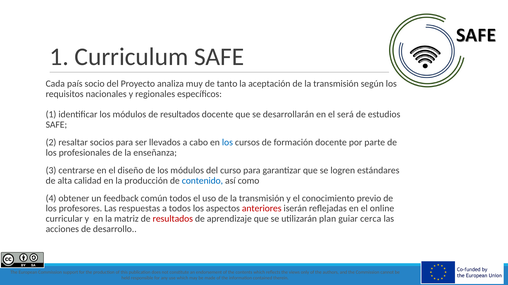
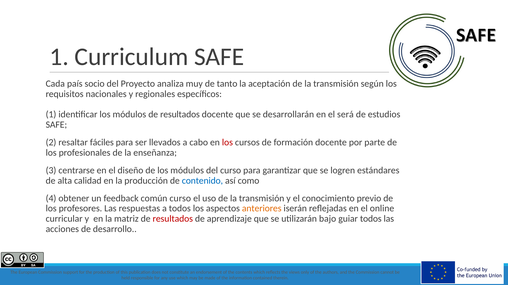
socios: socios -> fáciles (102, 143)
los colour: blue -> red (227, 143)
común todos: todos -> curso (180, 199)
anteriores colour: red -> orange (262, 209)
plan: plan -> bajo (328, 219)
guiar cerca: cerca -> todos (371, 219)
